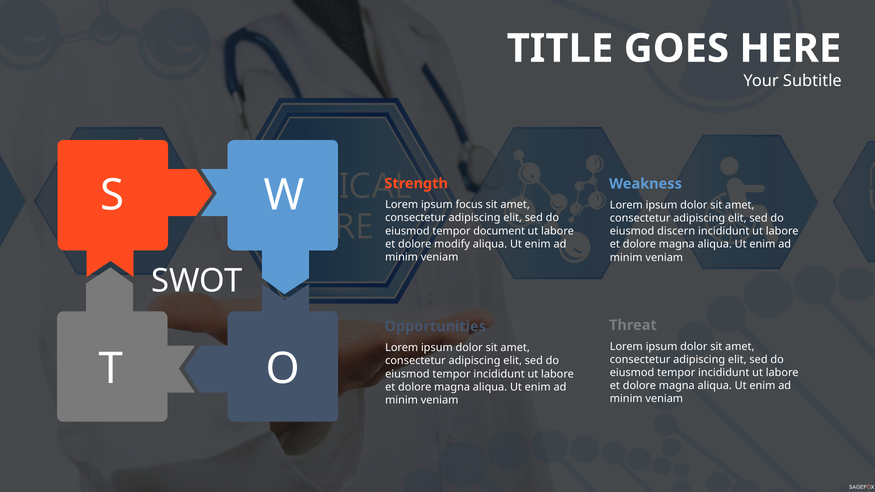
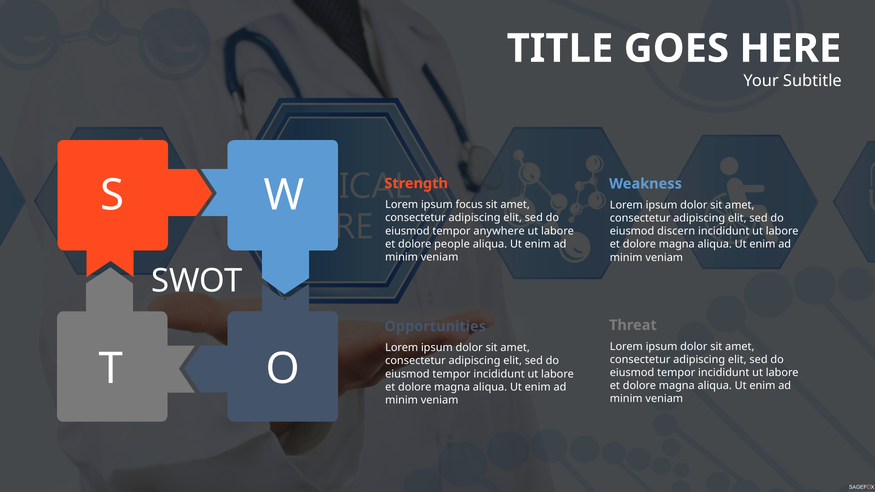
document: document -> anywhere (499, 231)
modify: modify -> people (452, 244)
